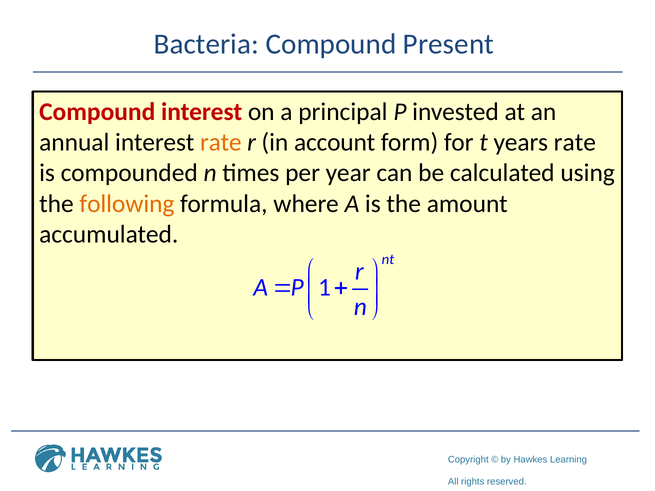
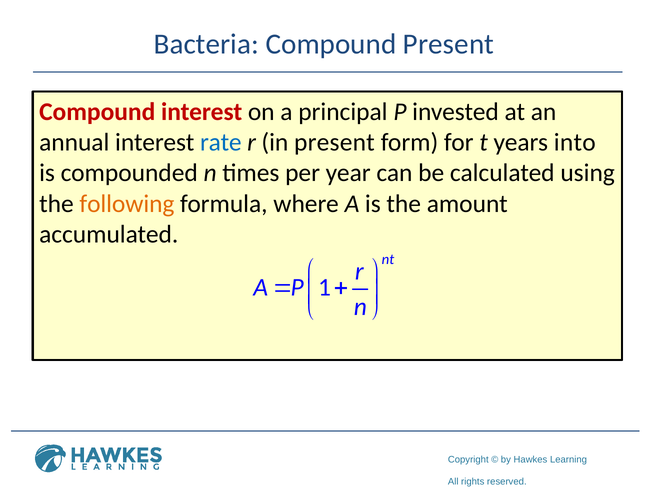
rate colour: orange -> blue (221, 143)
in account: account -> present (334, 143)
years rate: rate -> into (575, 143)
